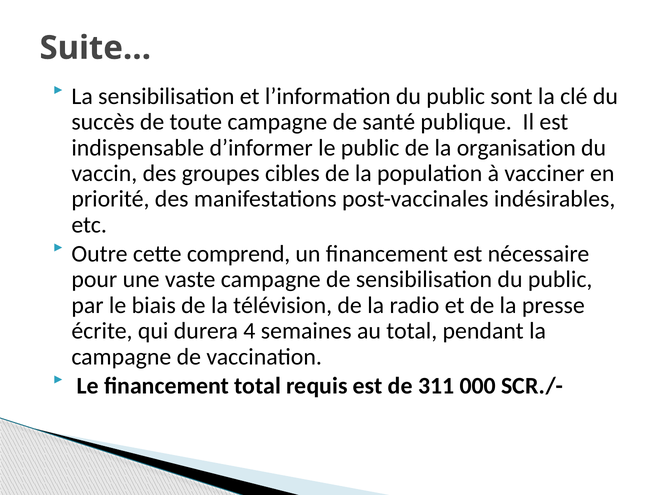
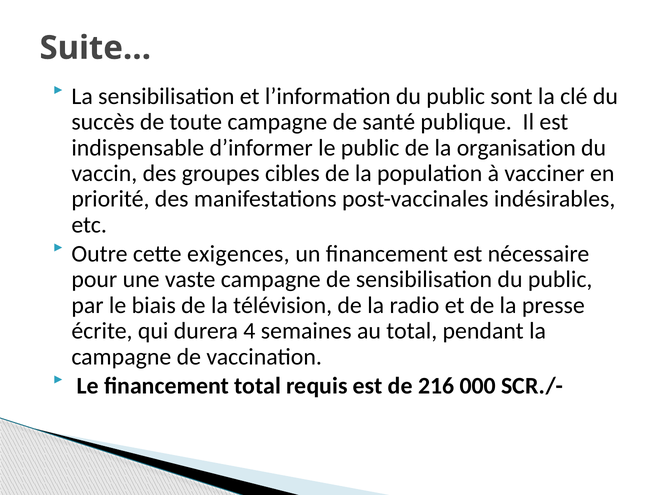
comprend: comprend -> exigences (238, 254)
311: 311 -> 216 (436, 386)
